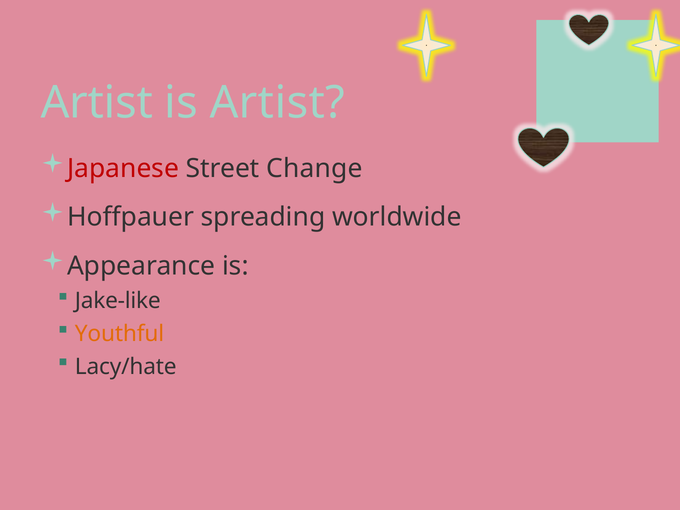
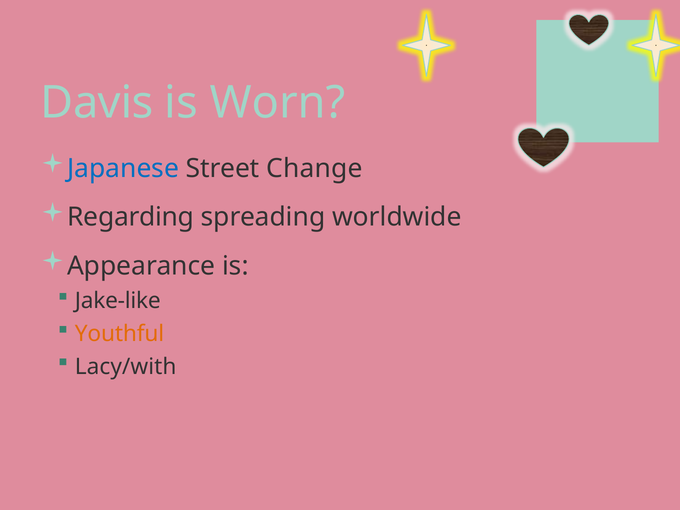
Artist: Artist -> Davis (97, 103)
is Artist: Artist -> Worn (278, 103)
Japanese colour: red -> blue (123, 168)
Hoffpauer: Hoffpauer -> Regarding (131, 217)
Lacy/hate: Lacy/hate -> Lacy/with (126, 367)
